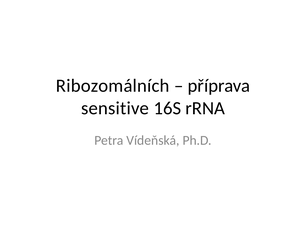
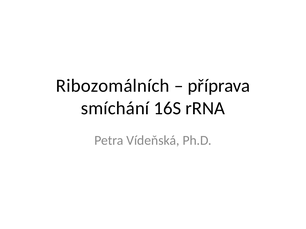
sensitive: sensitive -> smíchání (115, 108)
